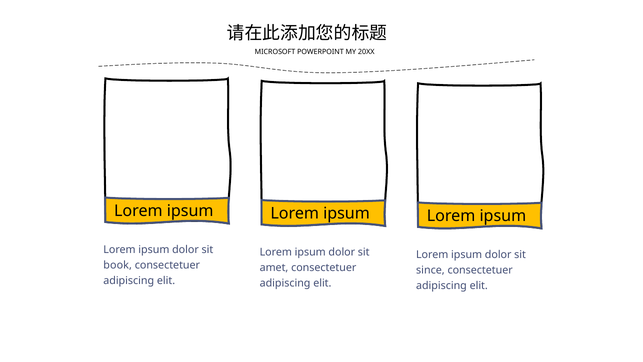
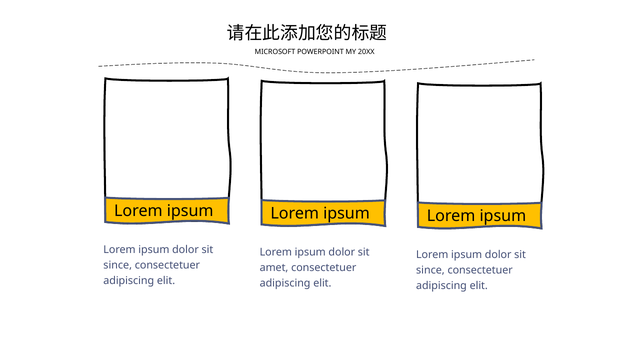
book: book -> since (118, 265)
